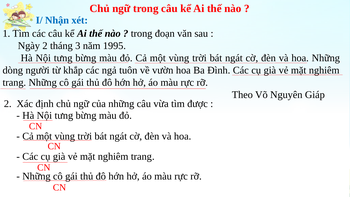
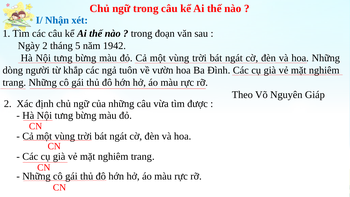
3: 3 -> 5 (78, 46)
1995: 1995 -> 1942 (114, 46)
